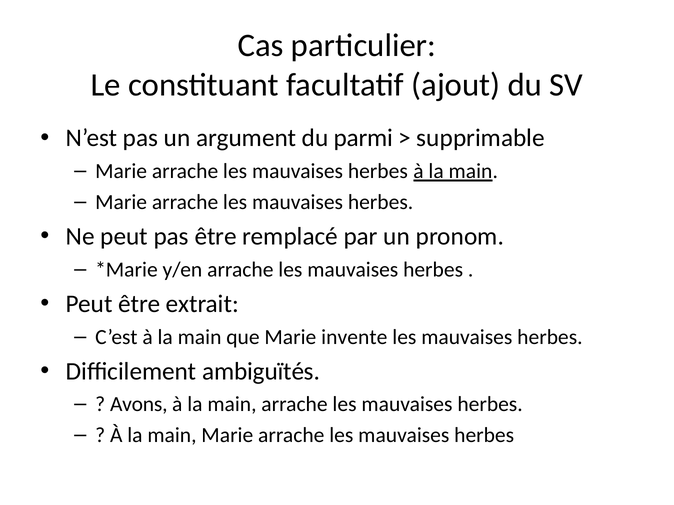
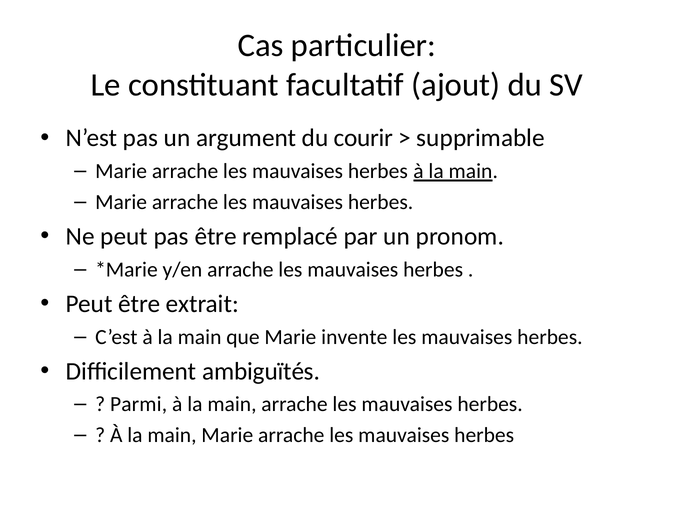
parmi: parmi -> courir (363, 138)
Avons: Avons -> Parmi (139, 405)
